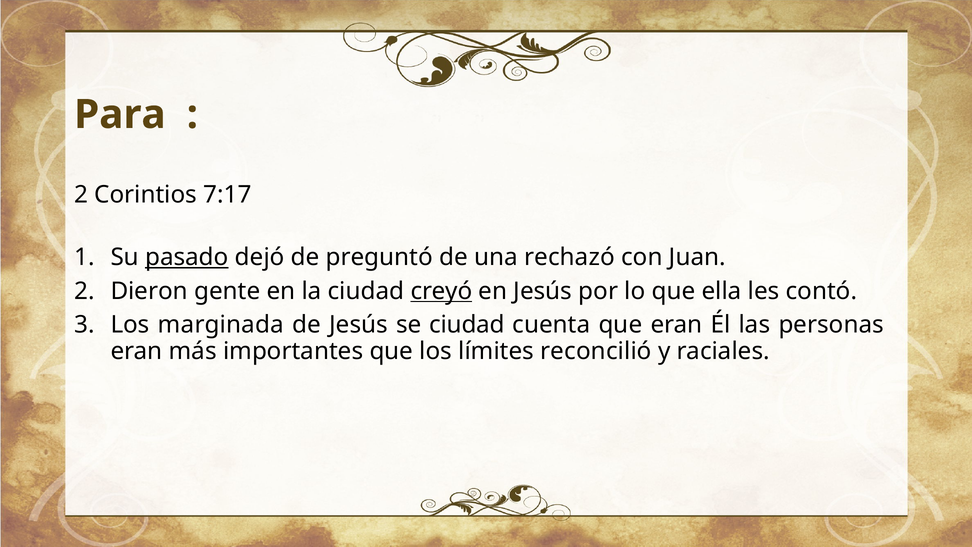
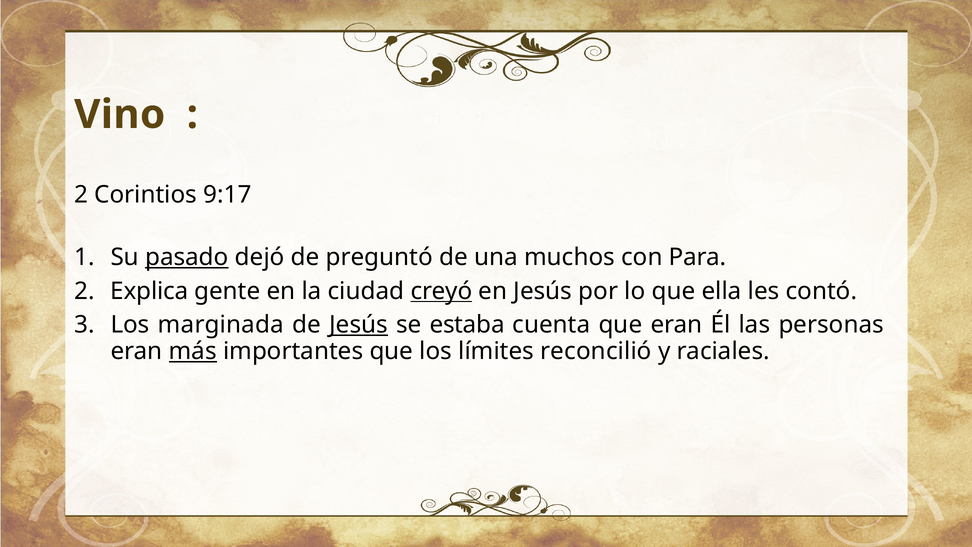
Para: Para -> Vino (120, 115)
7:17: 7:17 -> 9:17 (227, 194)
rechazó: rechazó -> muchos (569, 257)
Juan: Juan -> Para (697, 257)
Dieron: Dieron -> Explica (149, 291)
Jesús underline: none -> present (359, 325)
se ciudad: ciudad -> estaba (467, 325)
más underline: none -> present (193, 351)
